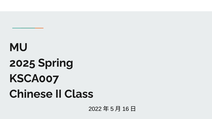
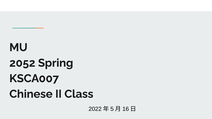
2025: 2025 -> 2052 (22, 63)
